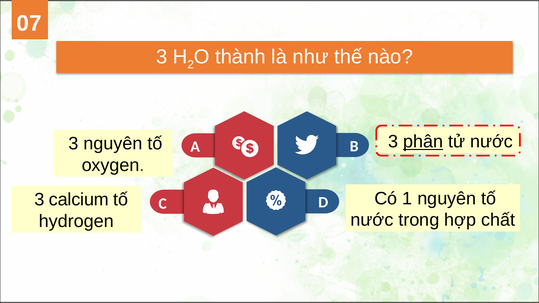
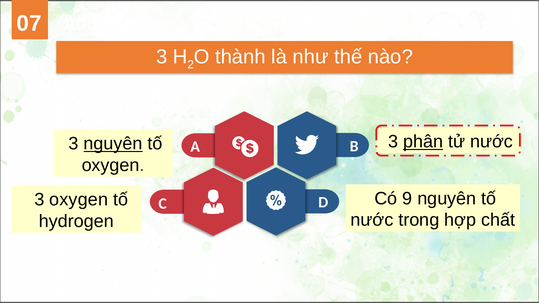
nguyên underline: none -> present (113, 144)
1: 1 -> 9 (407, 199)
3 calcium: calcium -> oxygen (79, 200)
